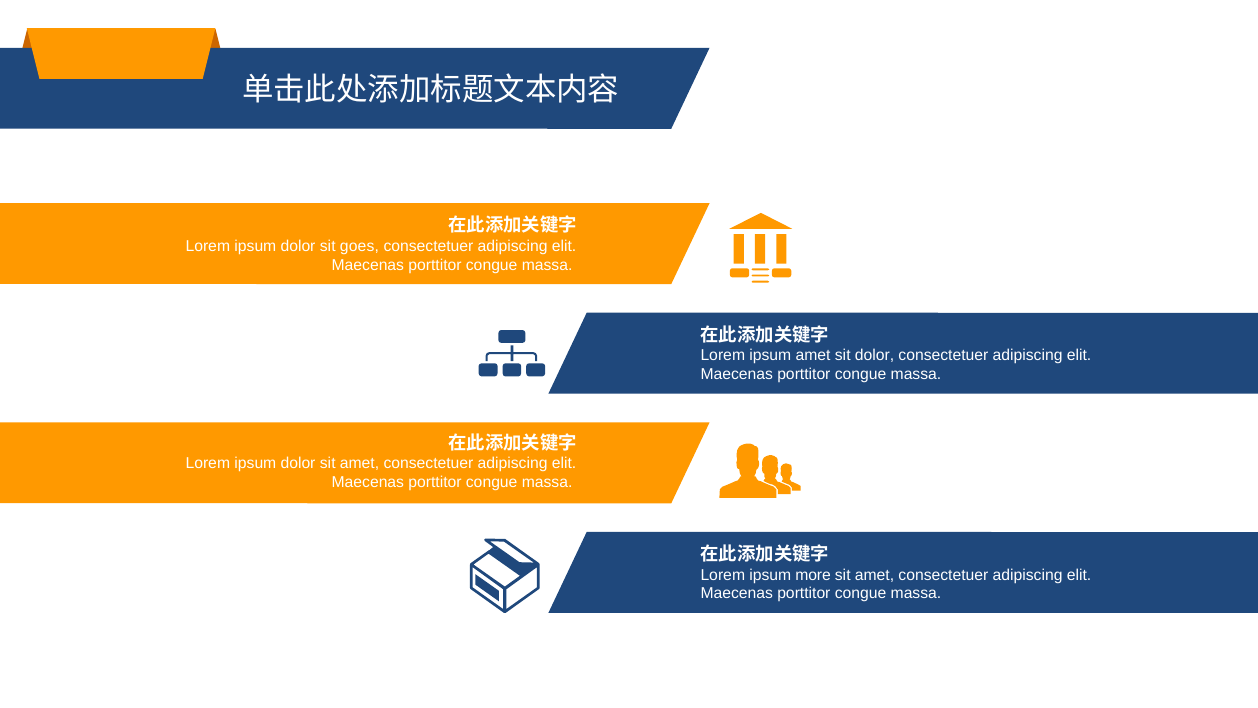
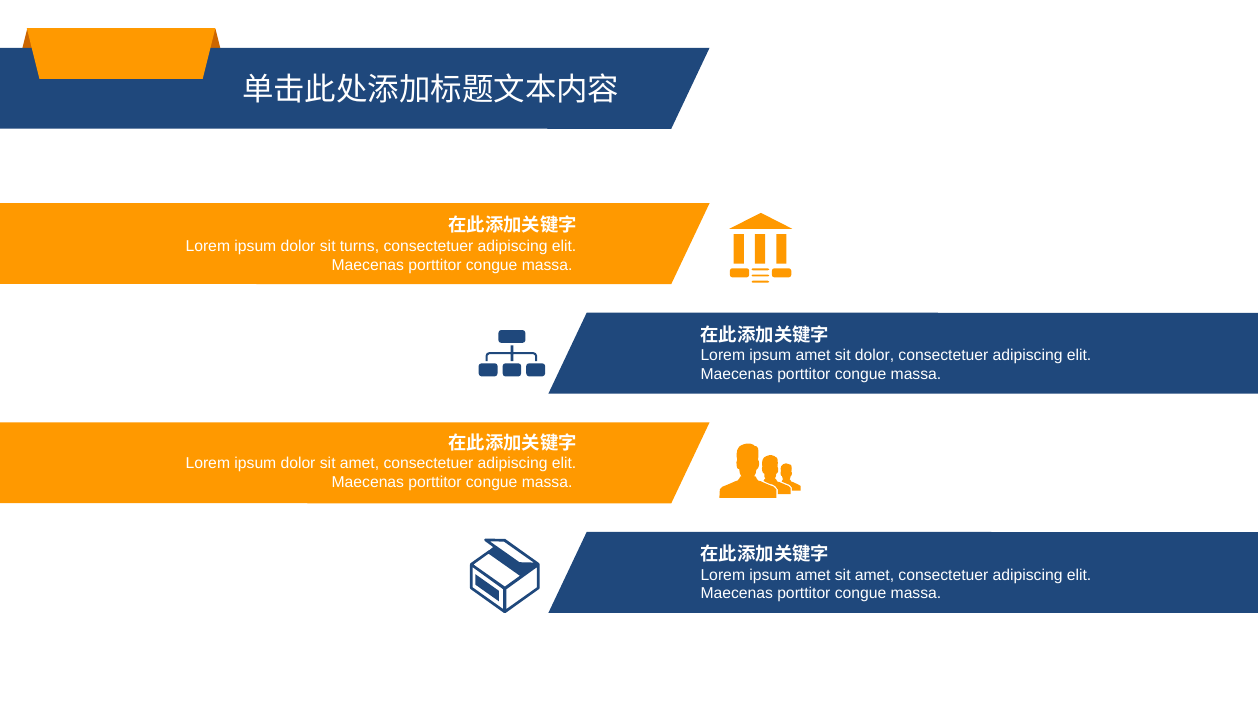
goes: goes -> turns (360, 246)
more: more -> amet (813, 575)
